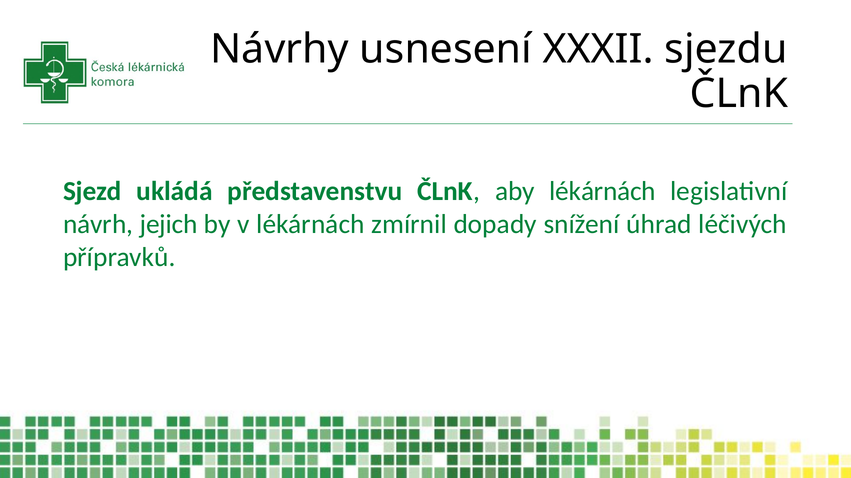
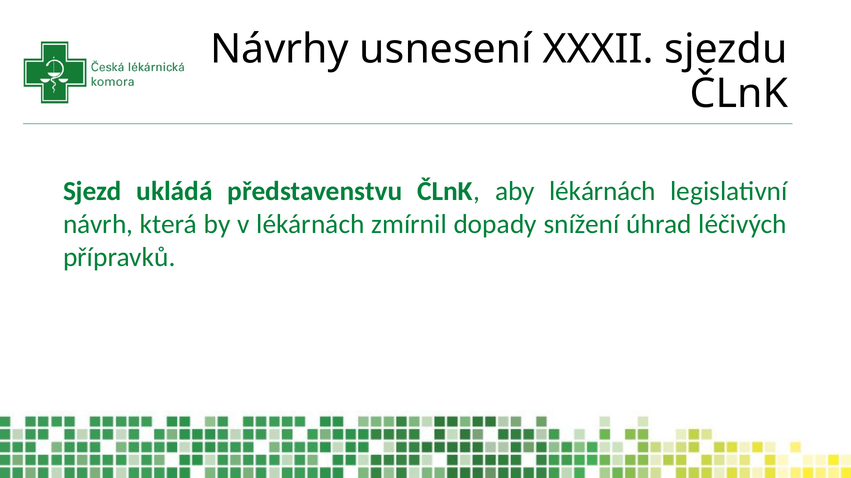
jejich: jejich -> která (169, 225)
